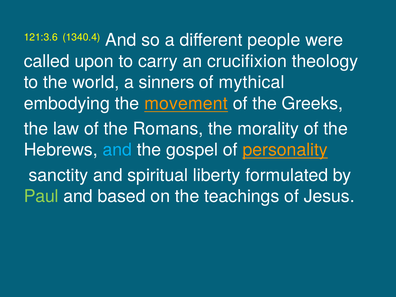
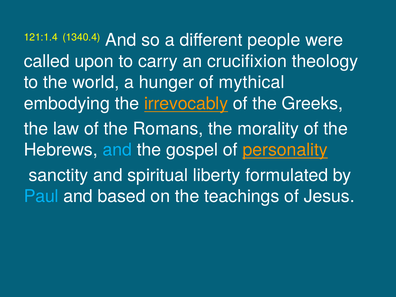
121:3.6: 121:3.6 -> 121:1.4 (41, 37)
sinners: sinners -> hunger (166, 82)
movement: movement -> irrevocably (186, 104)
Paul colour: light green -> light blue (41, 196)
